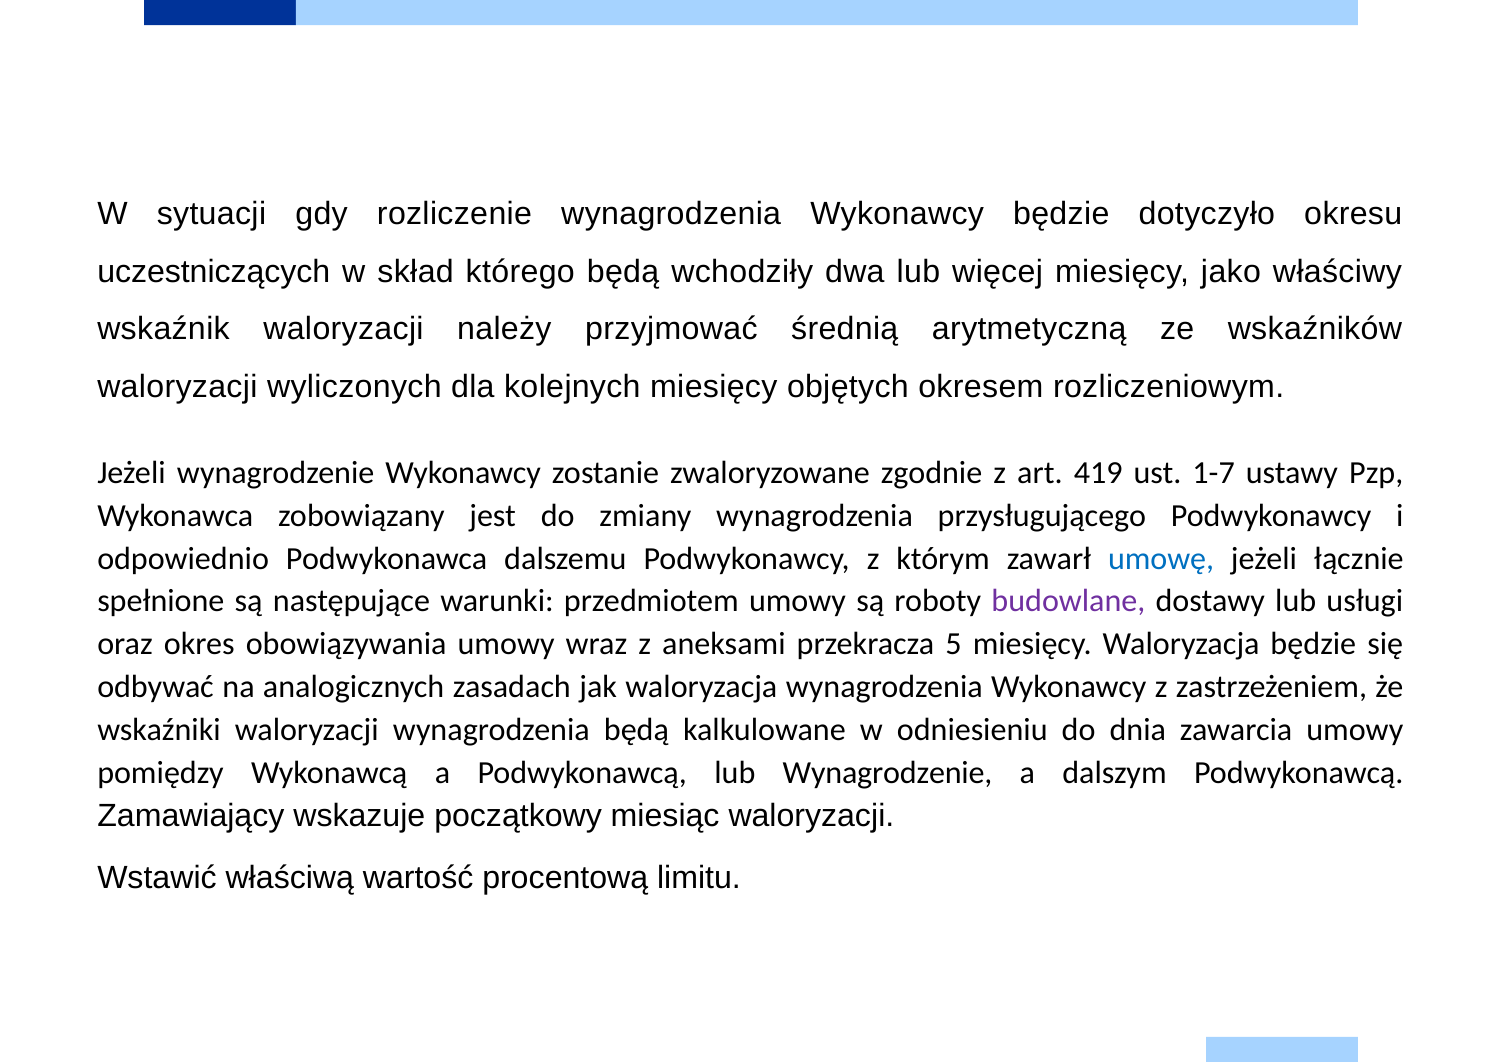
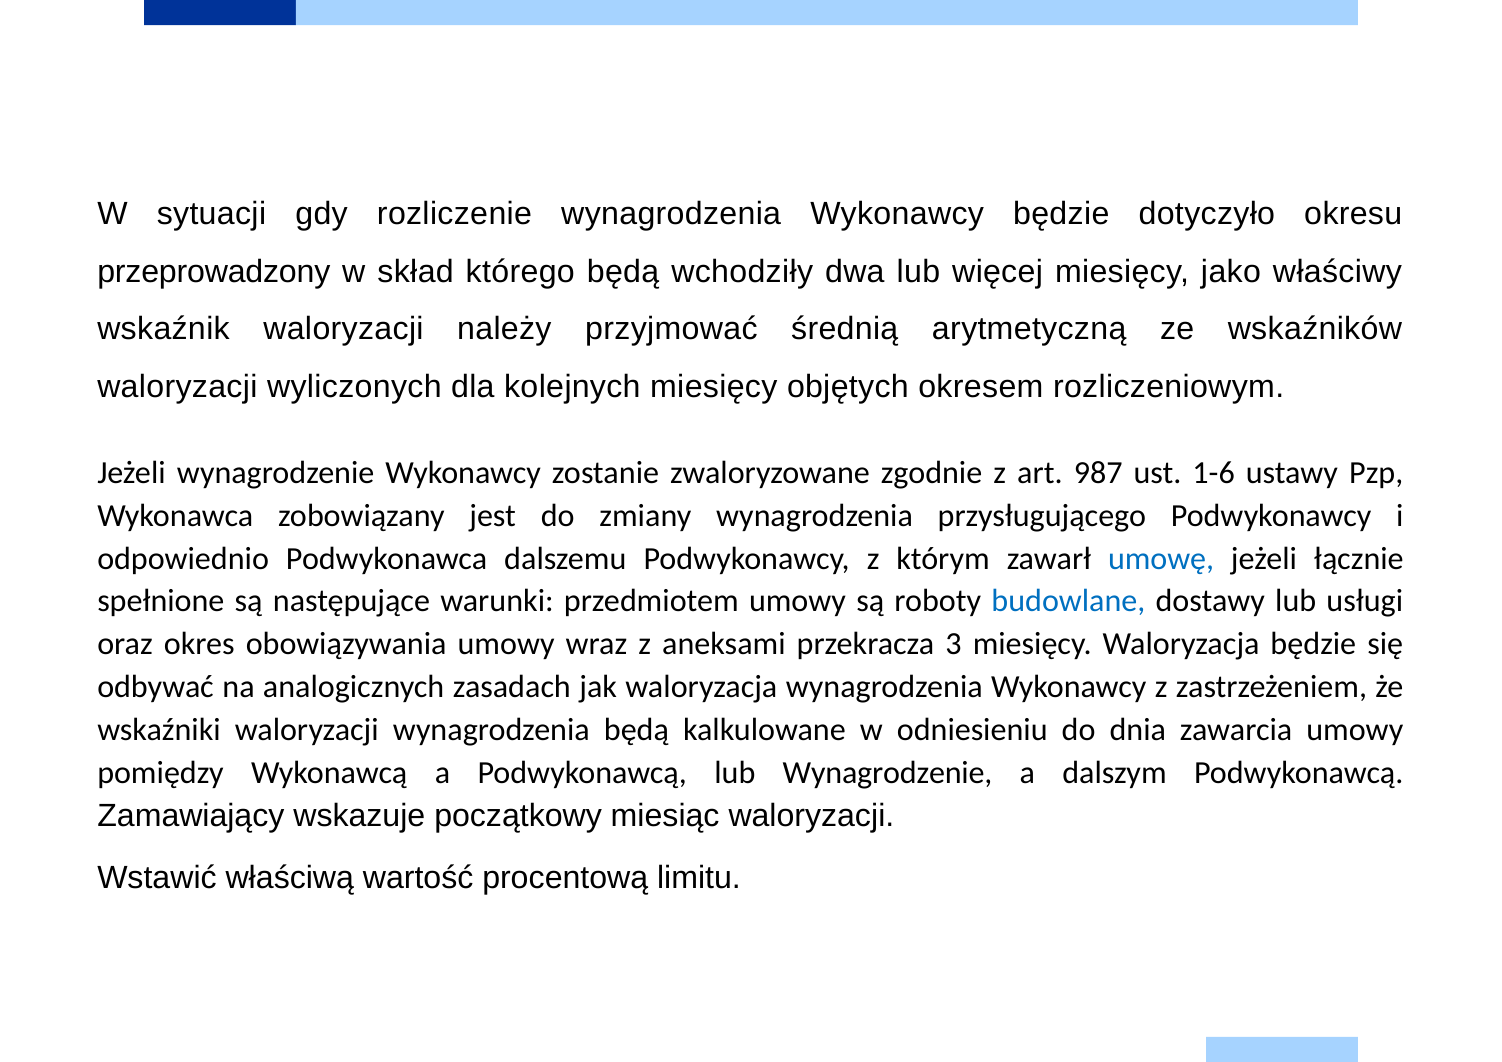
uczestniczących: uczestniczących -> przeprowadzony (214, 271)
419: 419 -> 987 (1098, 473)
1-7: 1-7 -> 1-6 (1214, 473)
budowlane colour: purple -> blue (1068, 601)
5: 5 -> 3 (954, 644)
